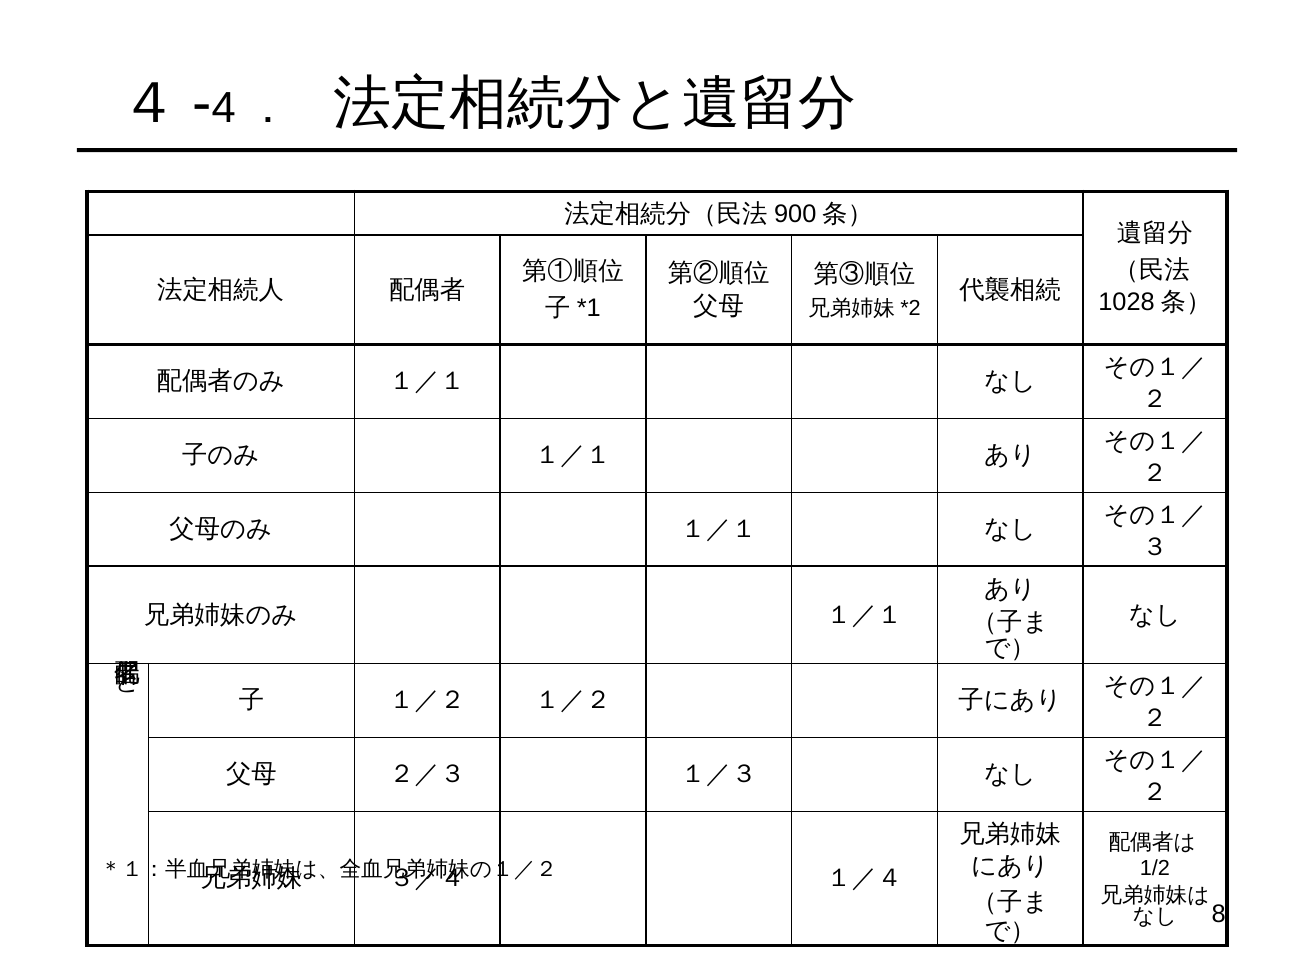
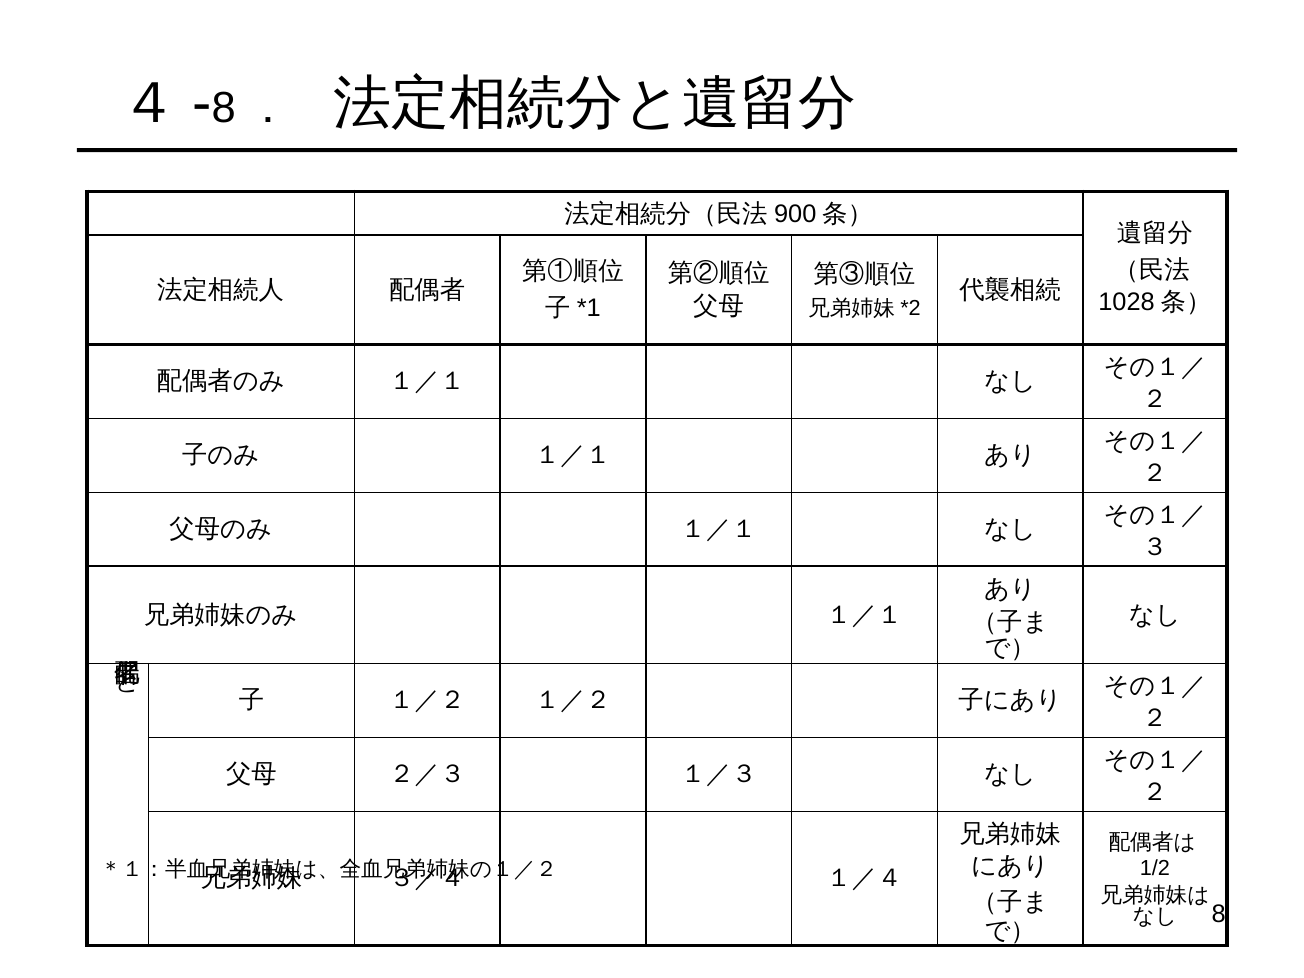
4: 4 -> 8 (224, 108)
